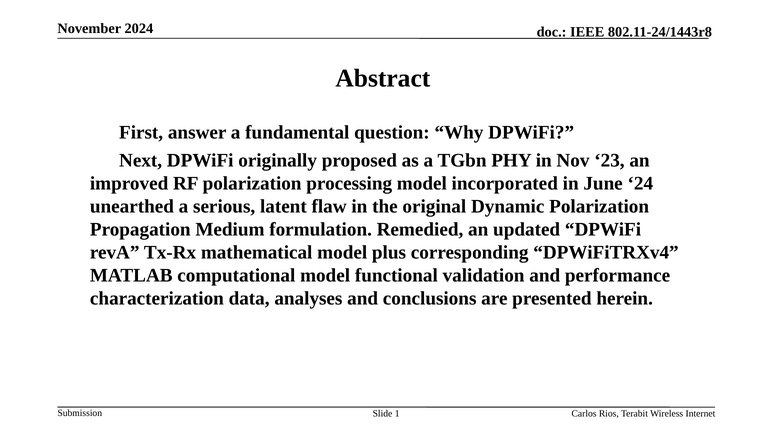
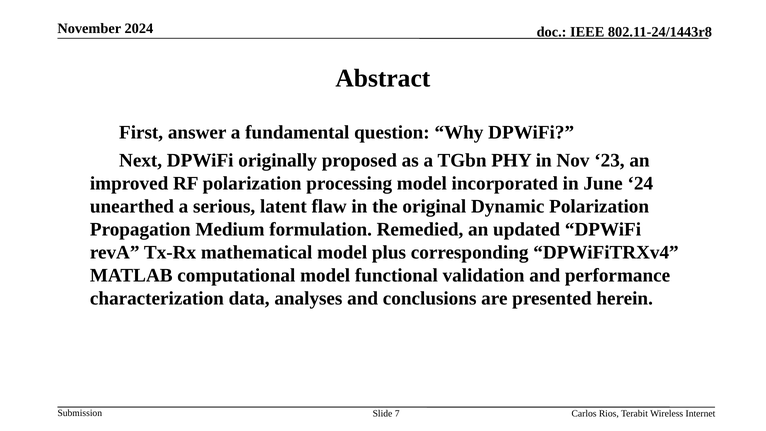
1: 1 -> 7 (397, 413)
